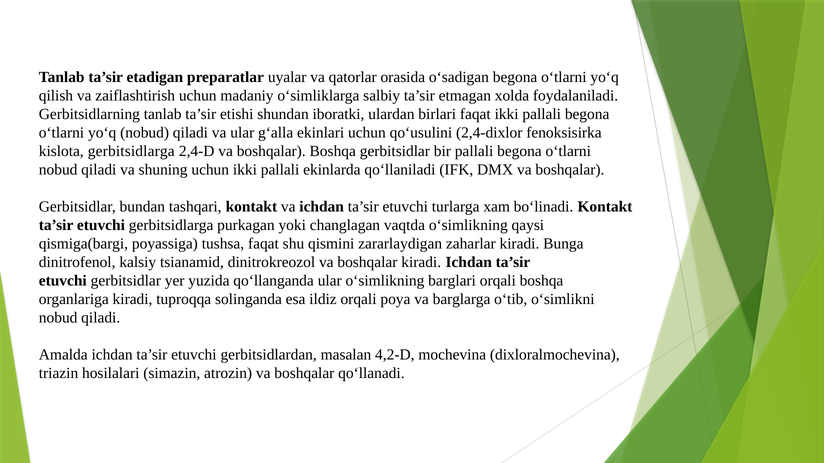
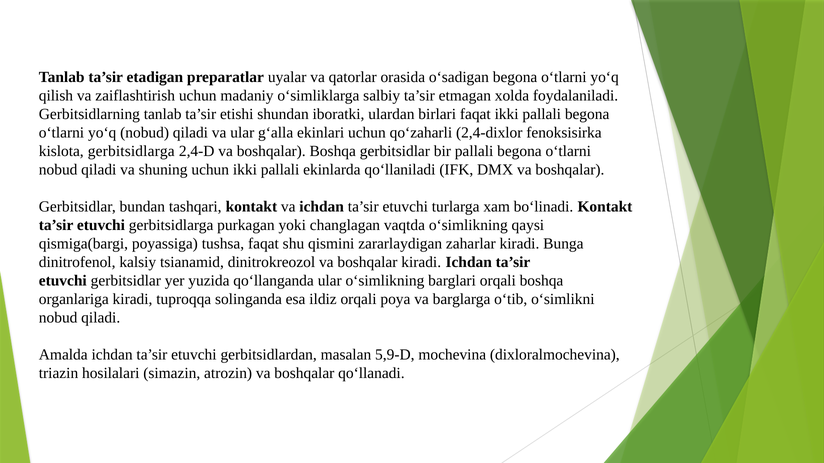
qo‘usulini: qo‘usulini -> qo‘zaharli (421, 133)
4,2-D: 4,2-D -> 5,9-D (395, 355)
